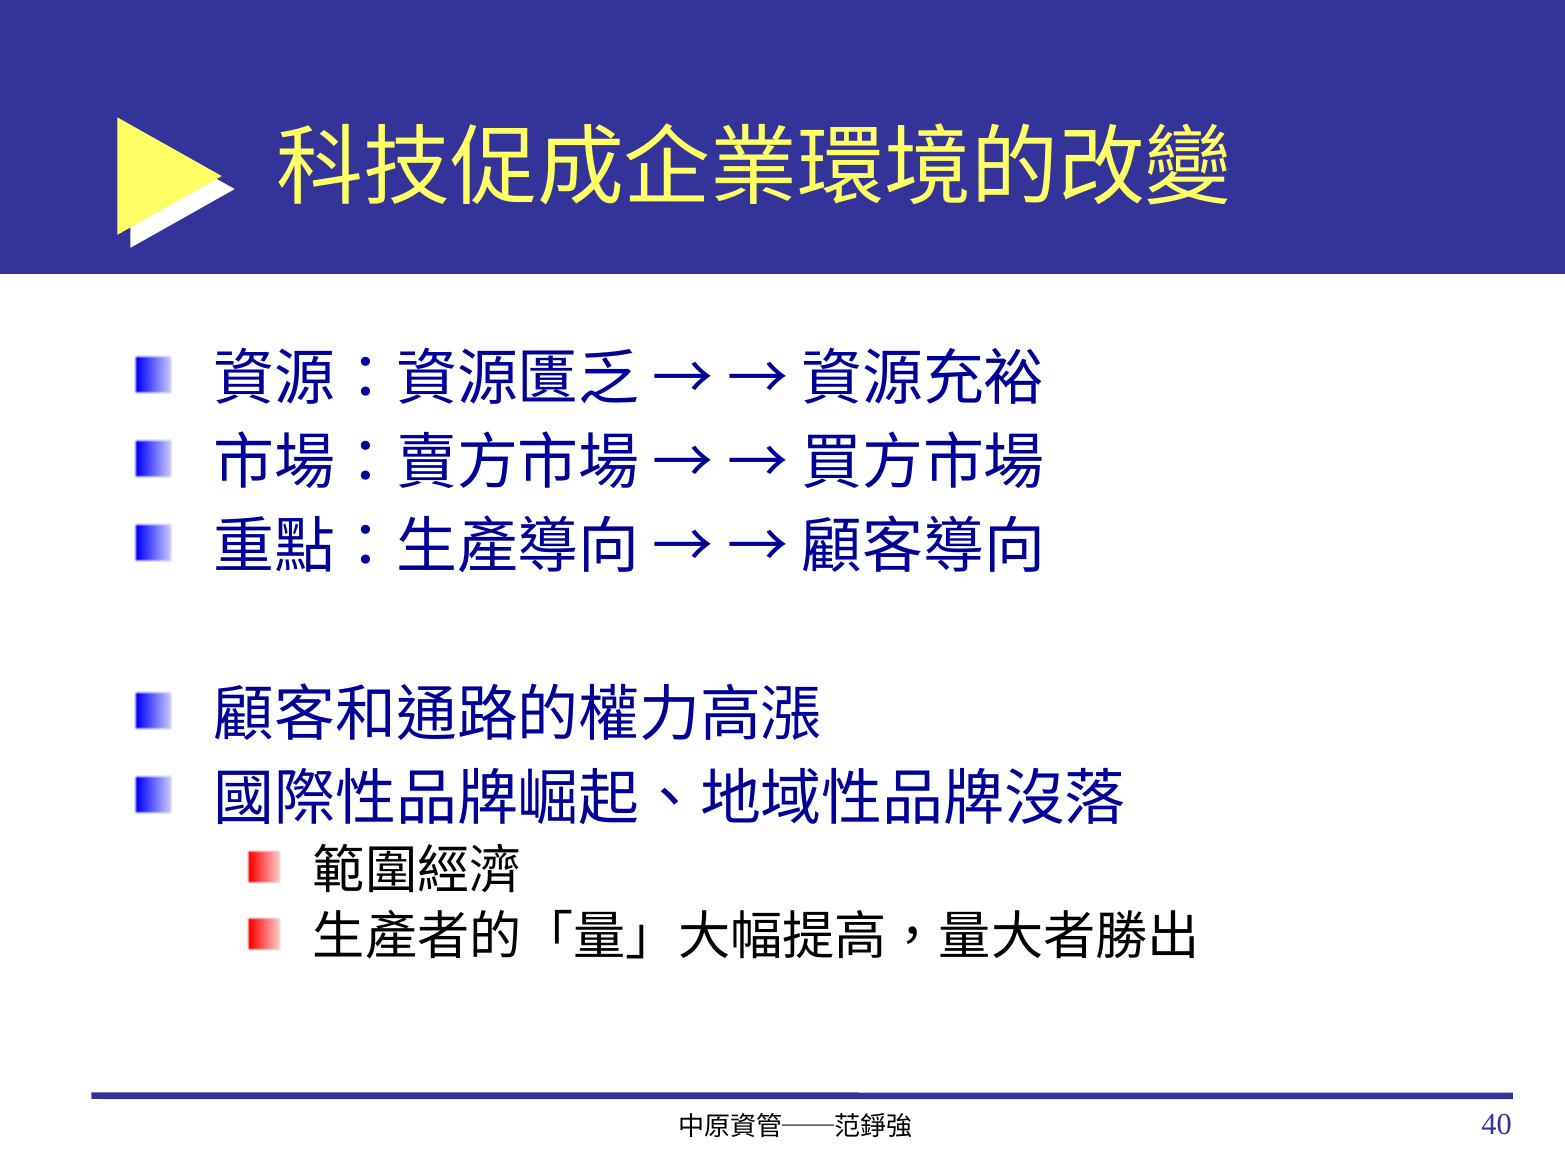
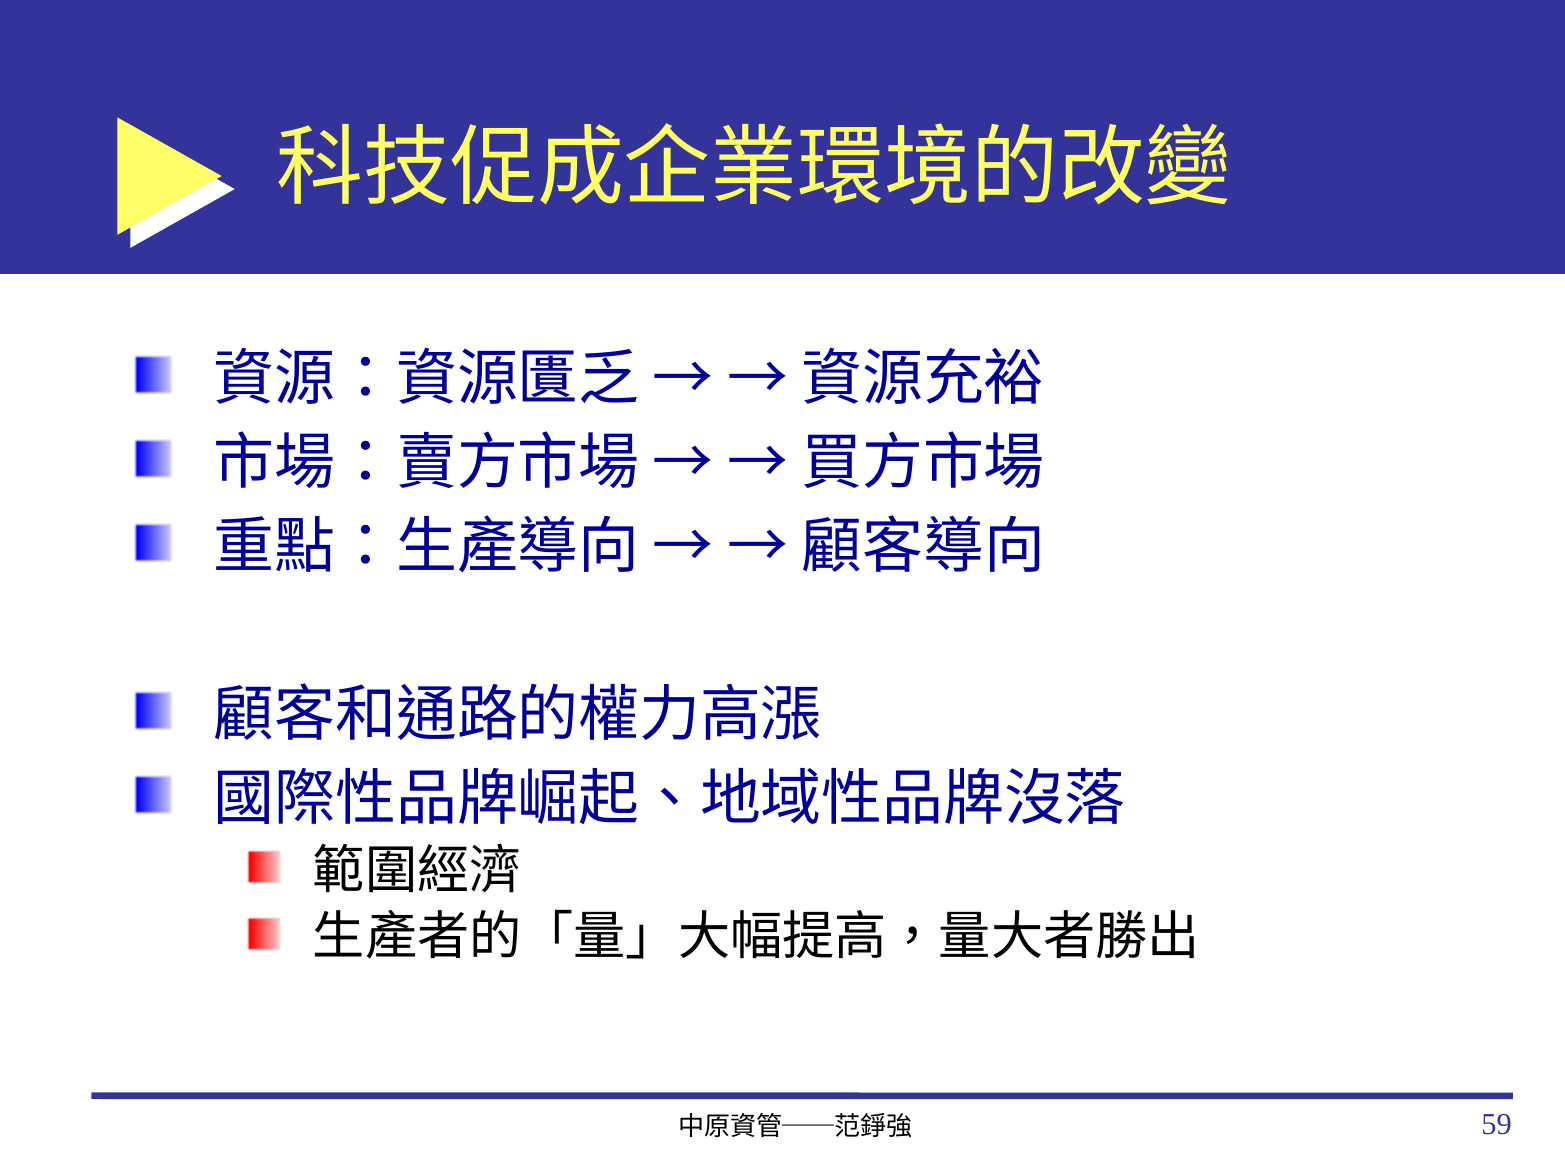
40: 40 -> 59 (1497, 1124)
